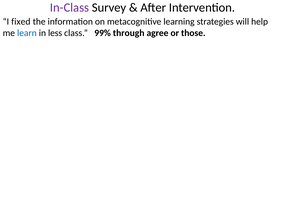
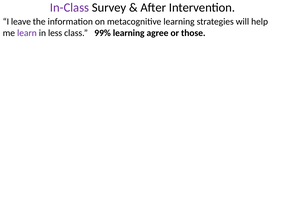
fixed: fixed -> leave (21, 22)
learn colour: blue -> purple (27, 33)
99% through: through -> learning (129, 33)
